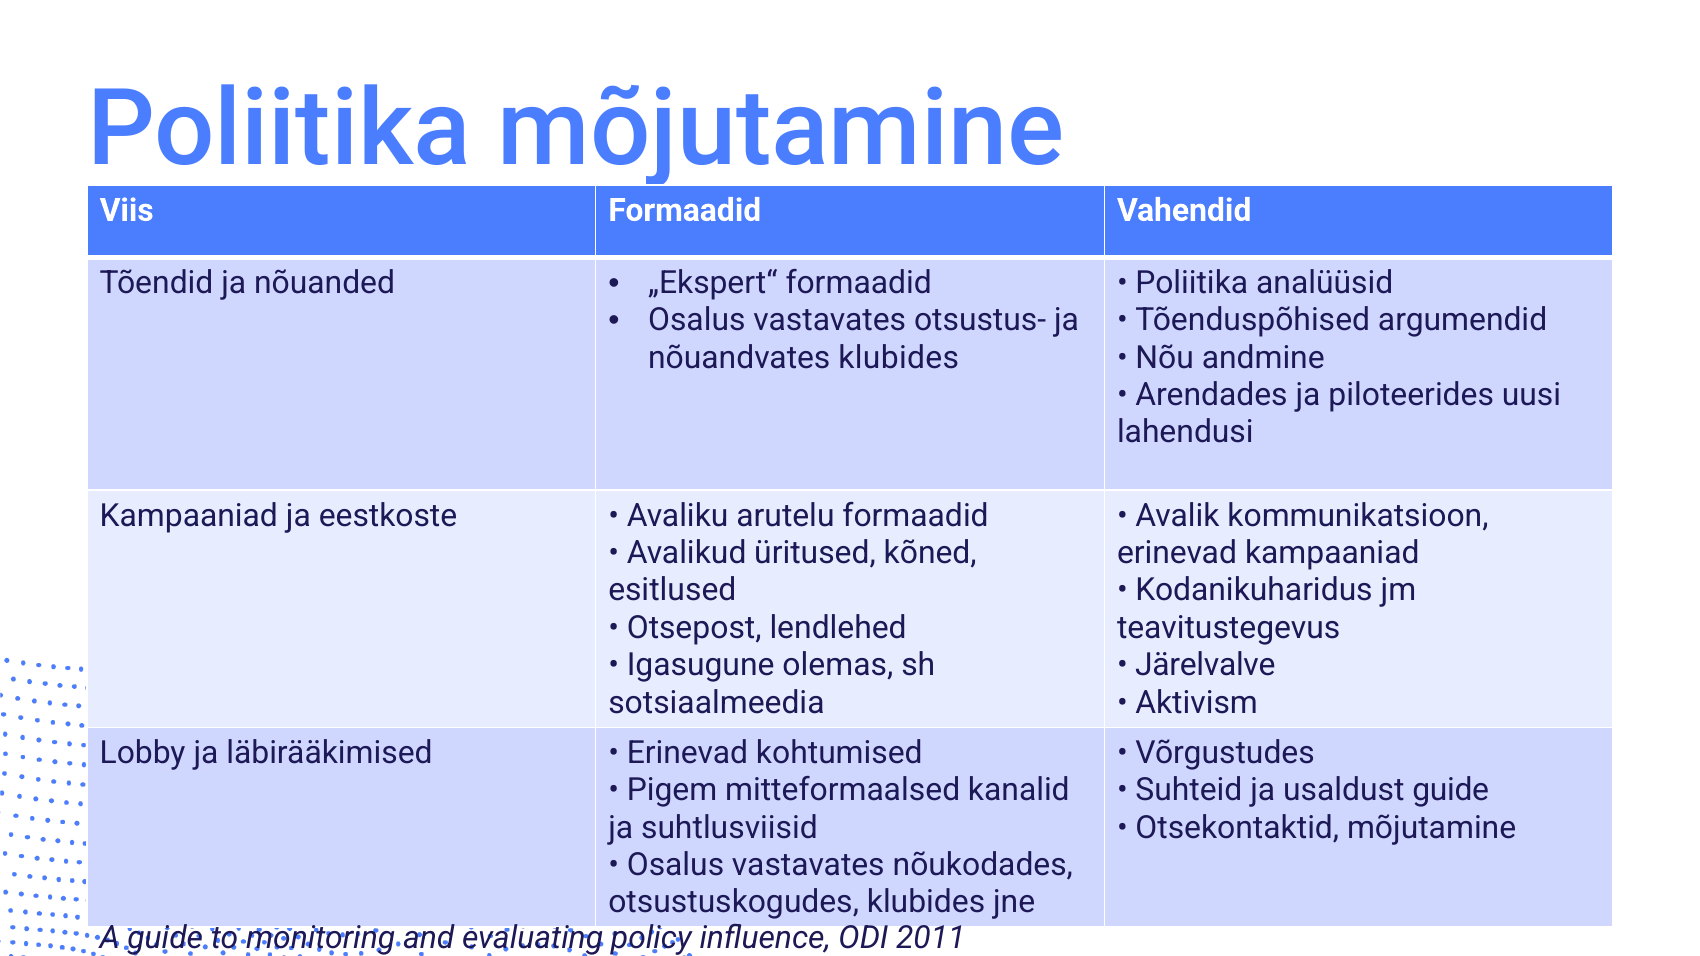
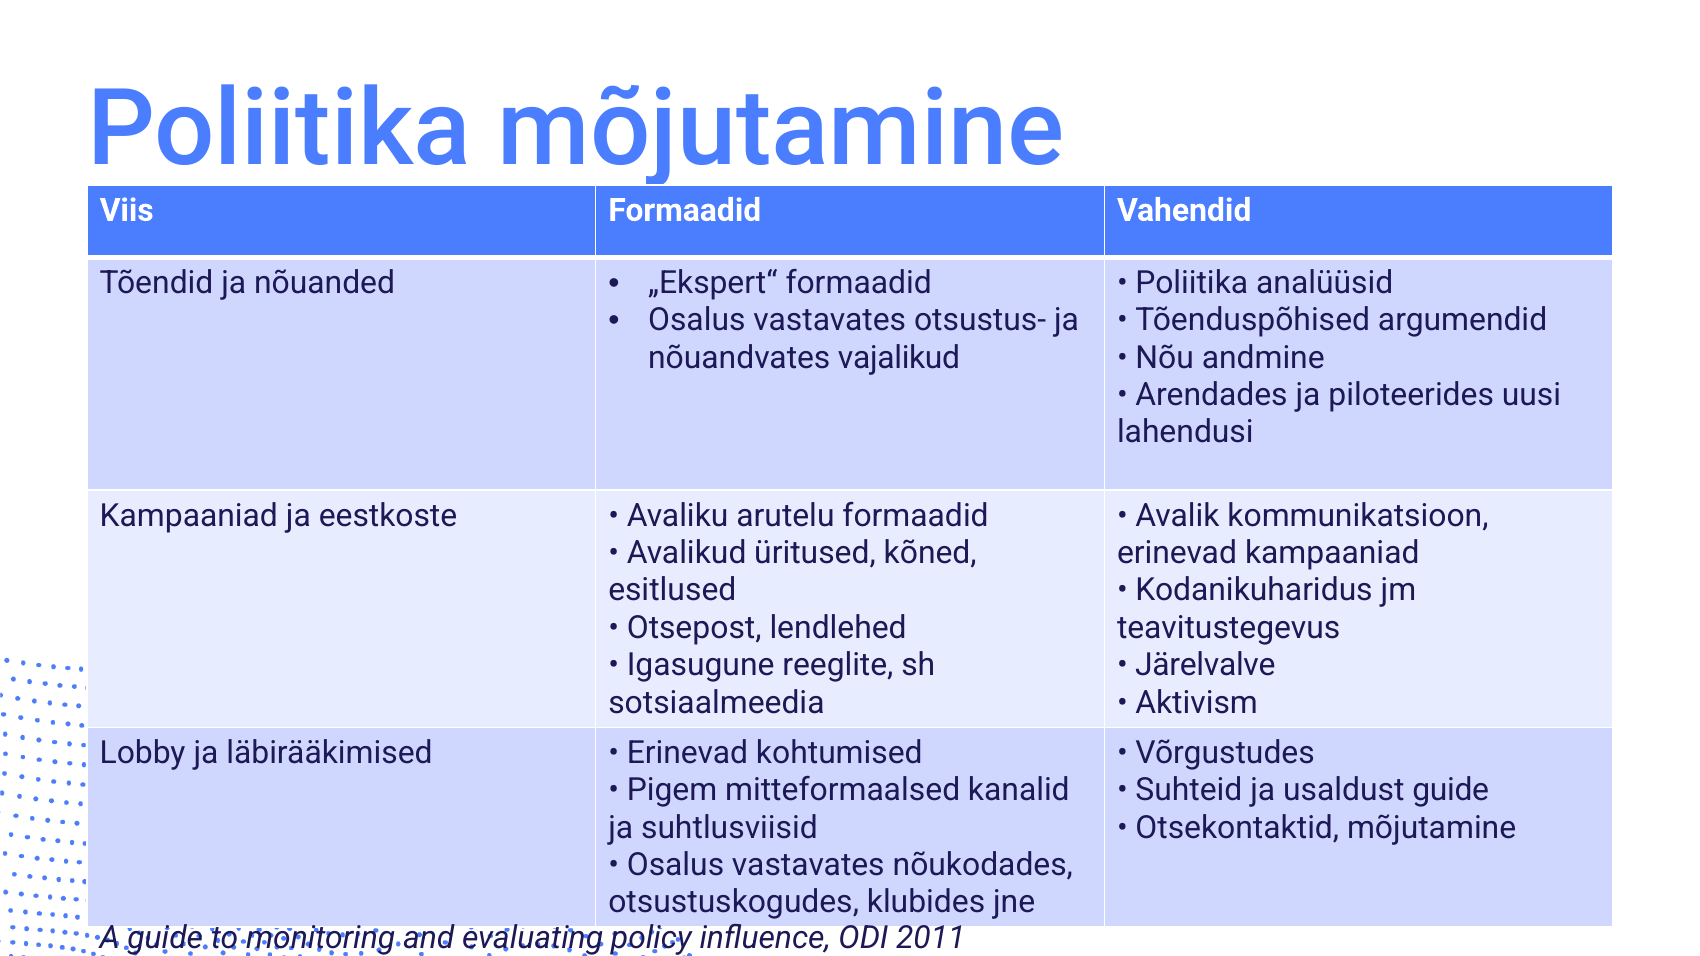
nõuandvates klubides: klubides -> vajalikud (899, 358)
olemas: olemas -> reeglite (838, 665)
